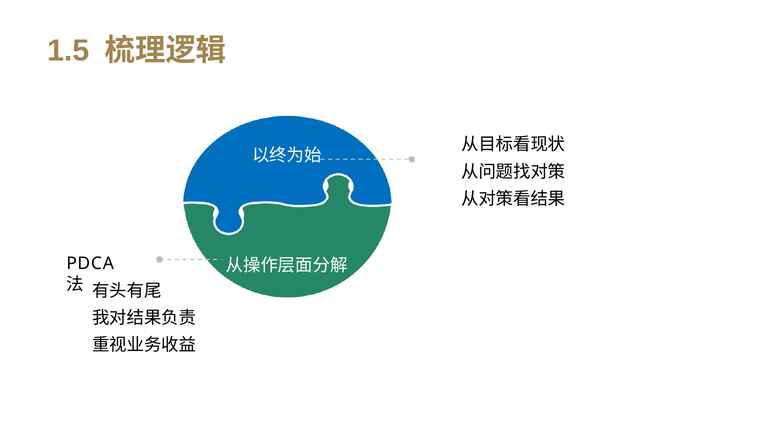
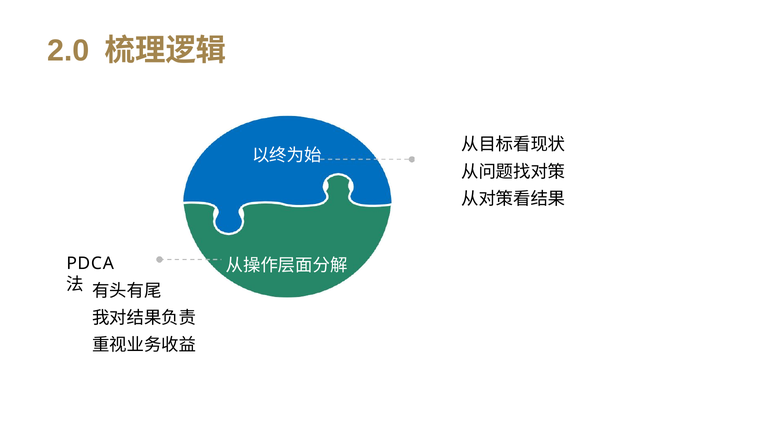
1.5: 1.5 -> 2.0 (68, 51)
